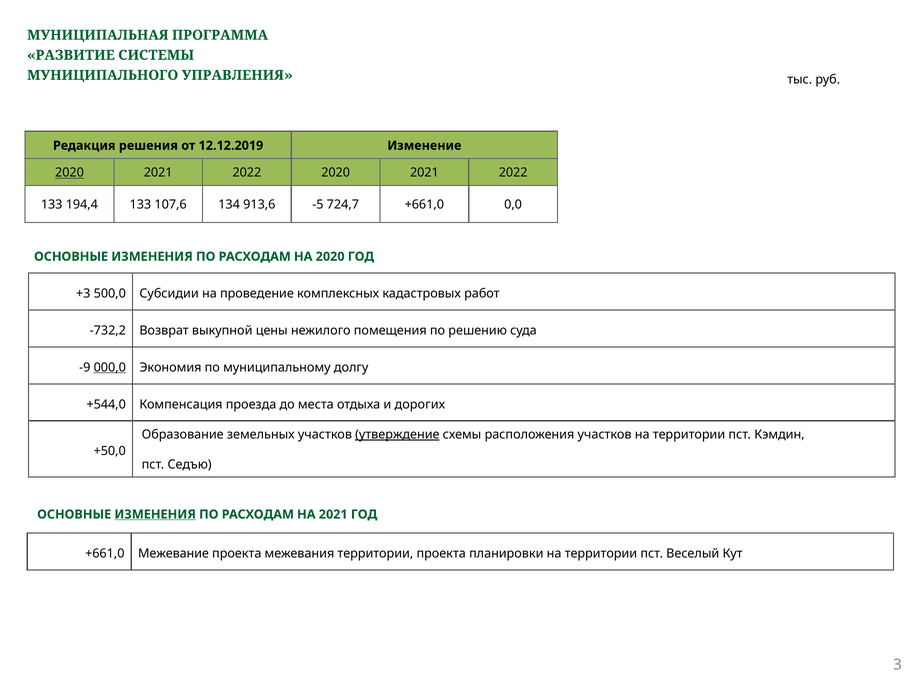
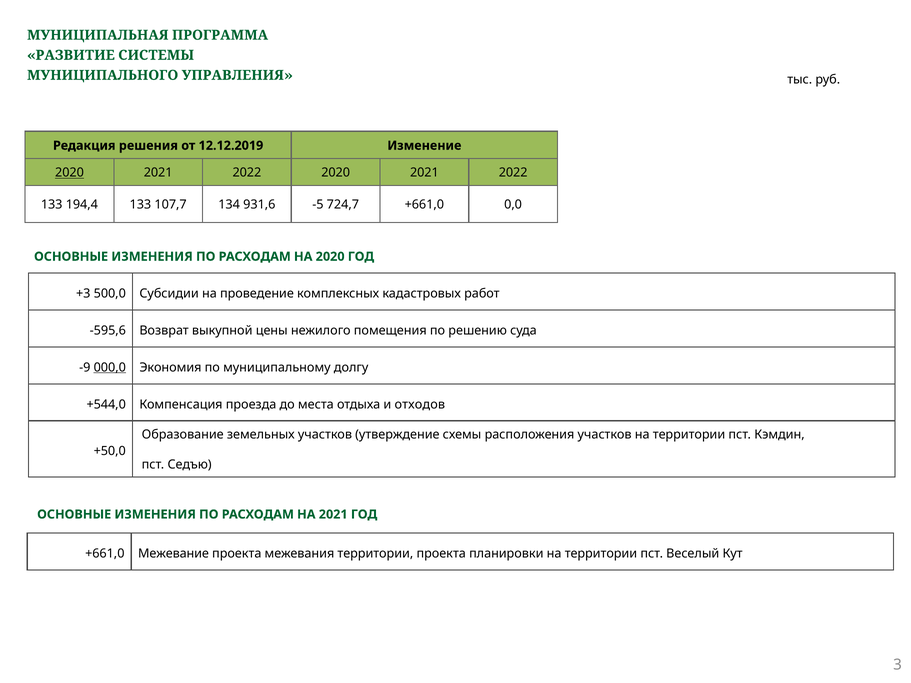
107,6: 107,6 -> 107,7 (171, 205)
913,6: 913,6 -> 931,6 (259, 205)
-732,2: -732,2 -> -595,6 (108, 331)
дорогих: дорогих -> отходов (420, 404)
утверждение underline: present -> none (397, 435)
ИЗМЕНЕНИЯ underline: present -> none (155, 515)
